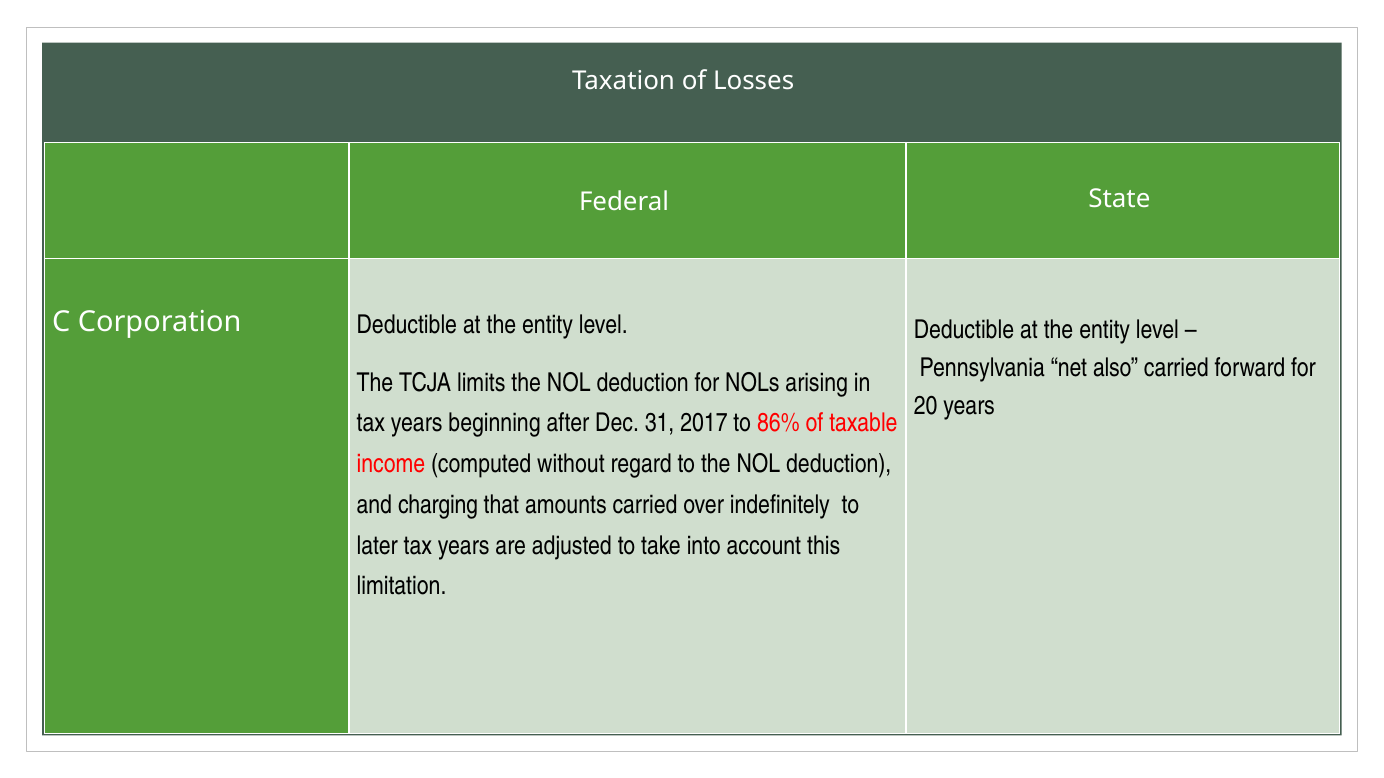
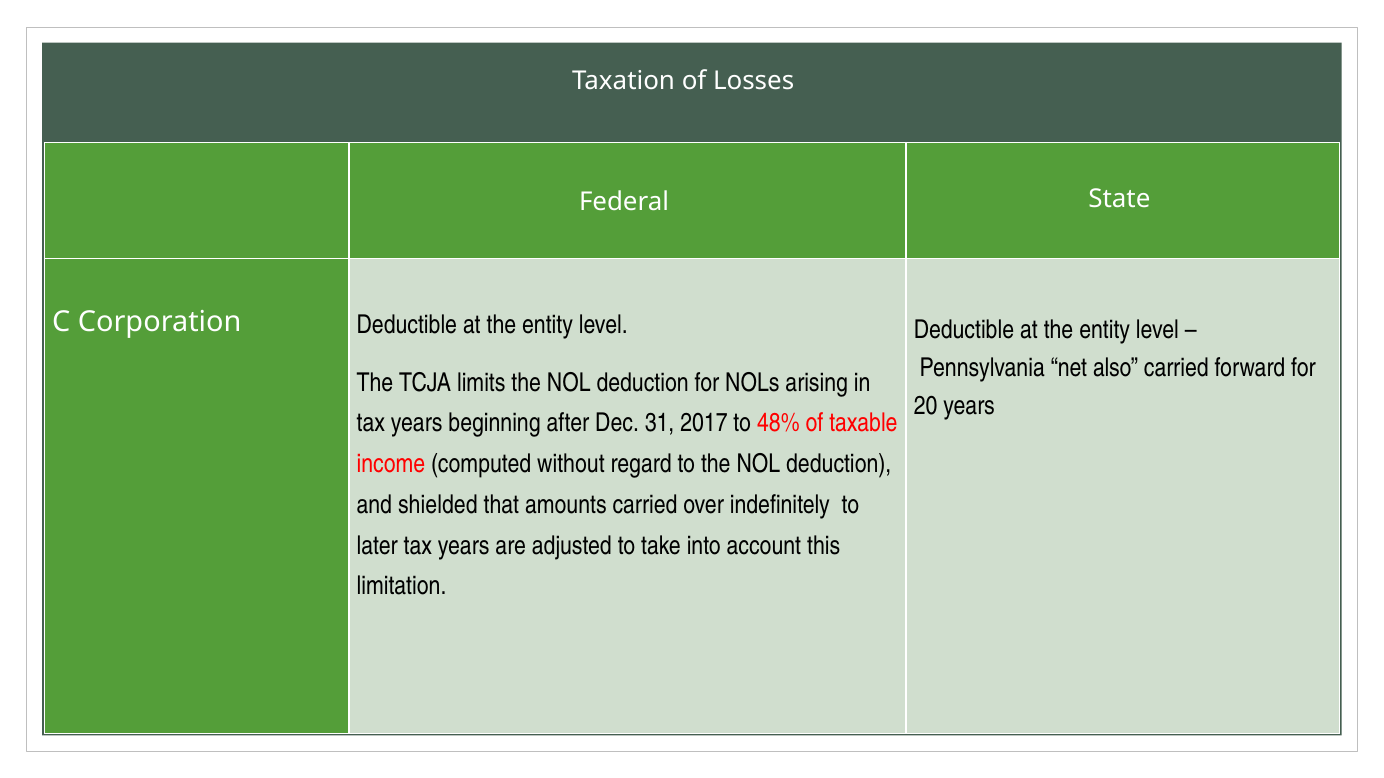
86%: 86% -> 48% (778, 424)
charging: charging -> shielded (438, 505)
